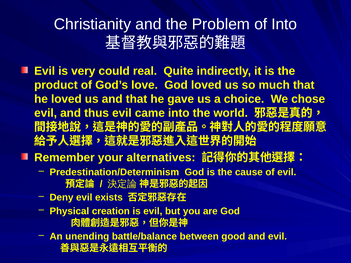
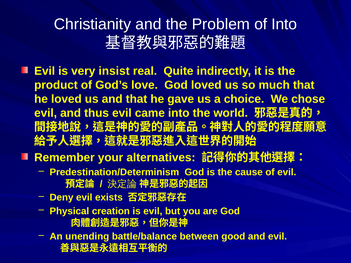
could: could -> insist (114, 71)
